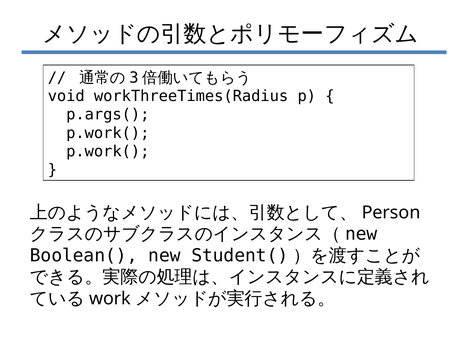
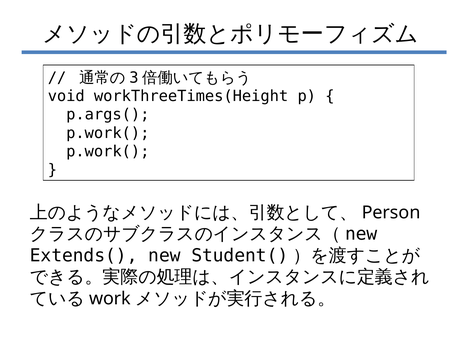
workThreeTimes(Radius: workThreeTimes(Radius -> workThreeTimes(Height (191, 96)
Boolean(: Boolean( -> Extends( (84, 255)
